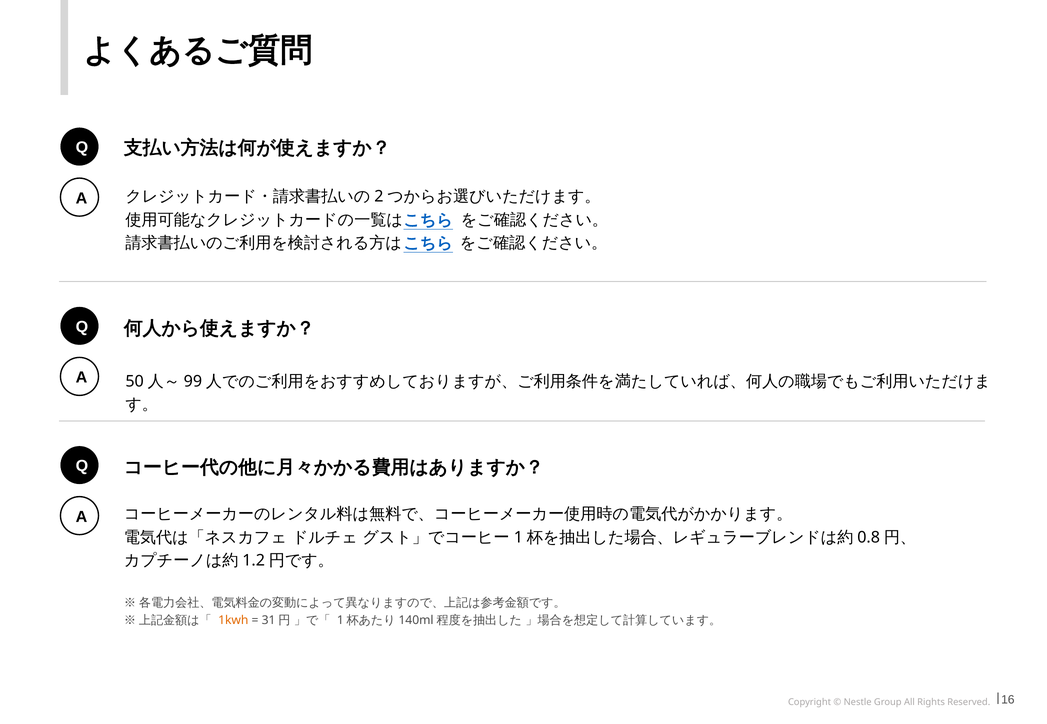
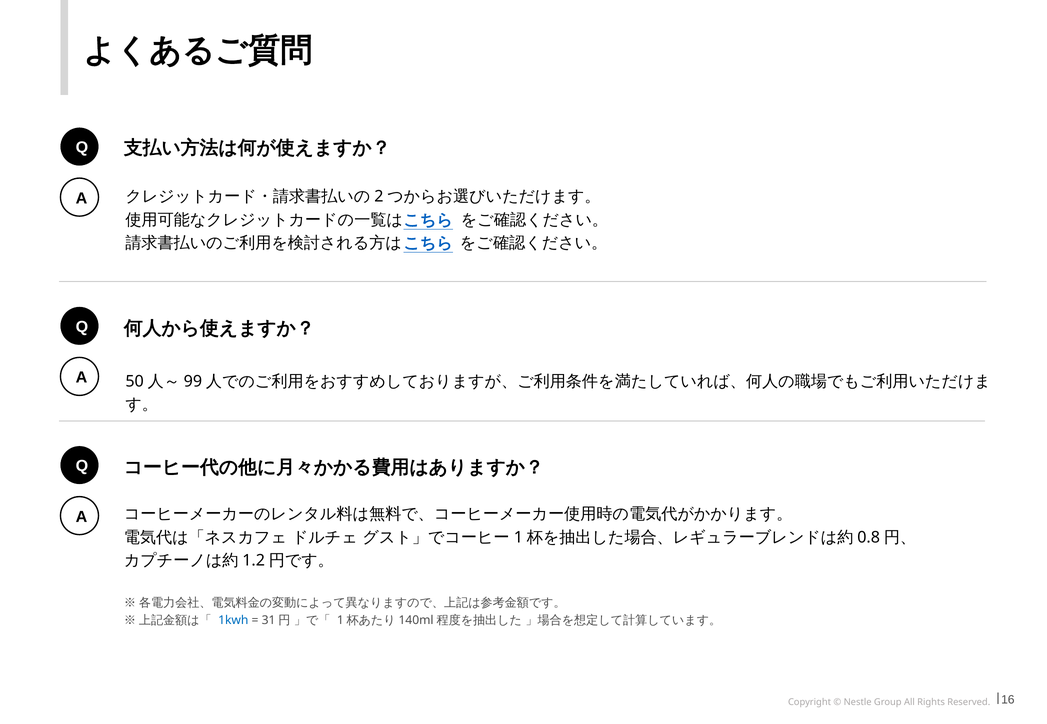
1kwh colour: orange -> blue (233, 621)
